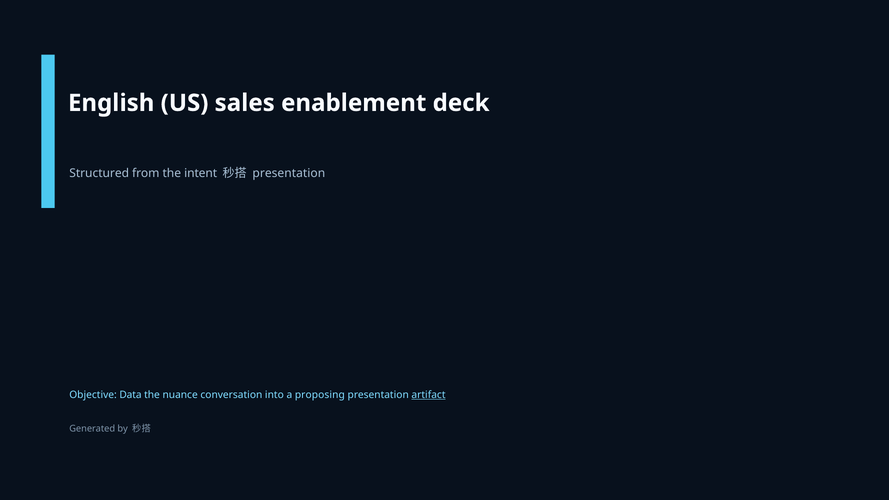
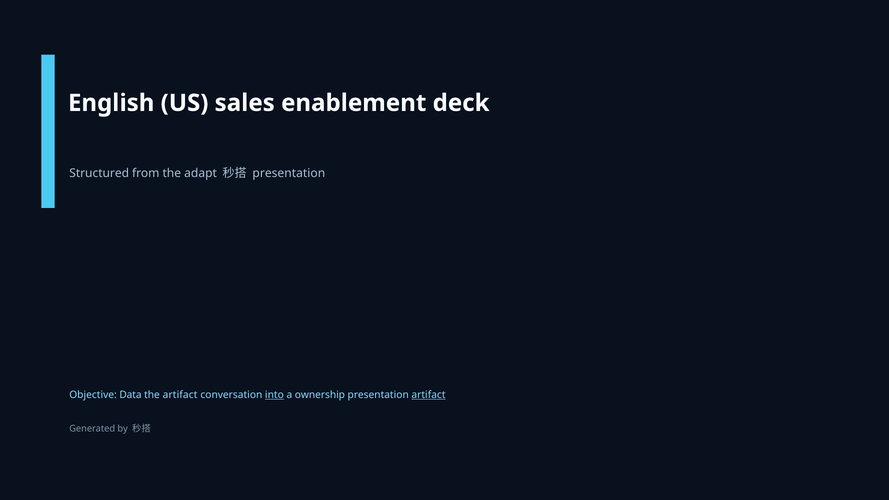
intent: intent -> adapt (201, 174)
the nuance: nuance -> artifact (180, 395)
into underline: none -> present (274, 395)
proposing: proposing -> ownership (320, 395)
